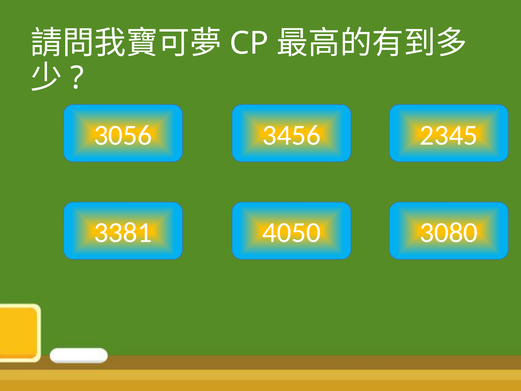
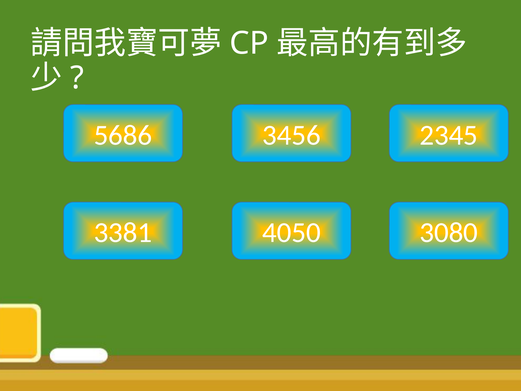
3056: 3056 -> 5686 (123, 135)
